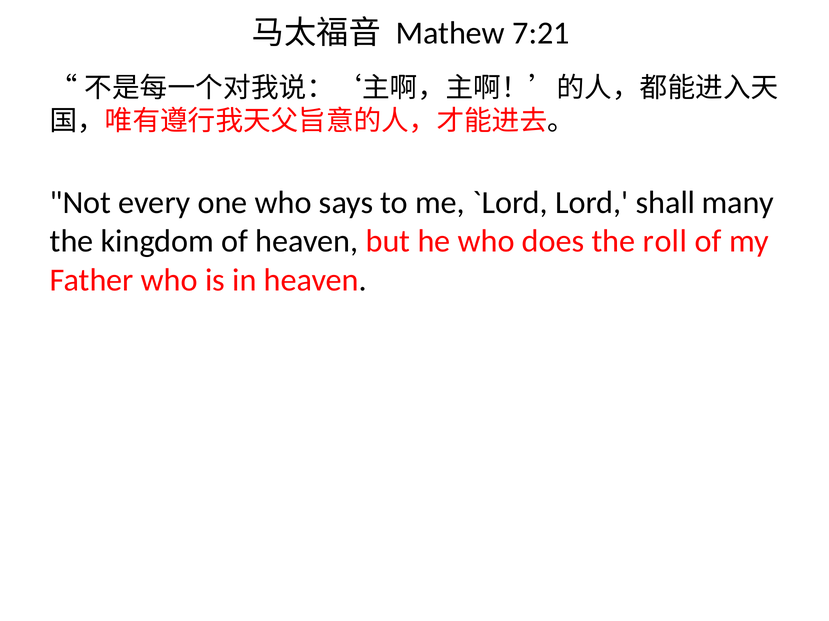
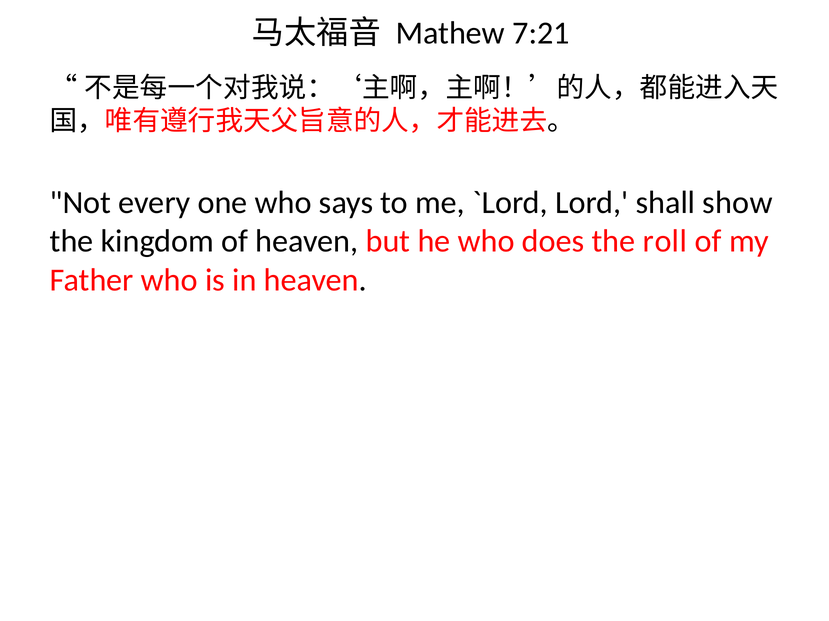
many: many -> show (738, 203)
